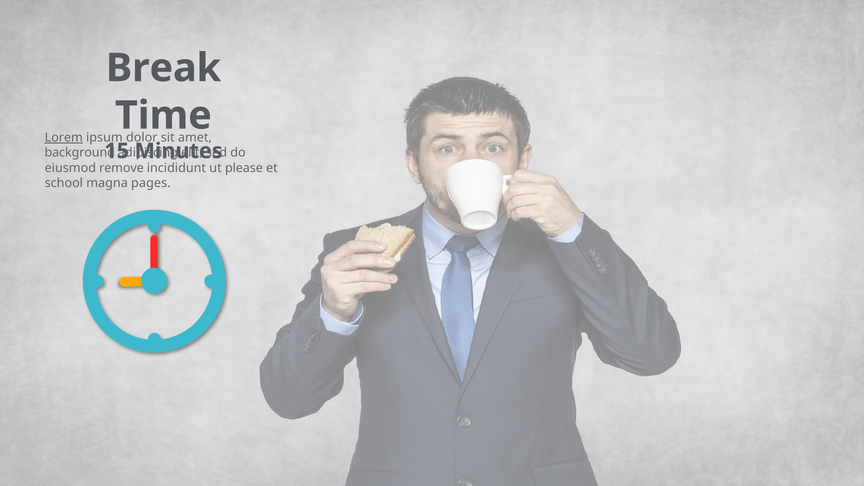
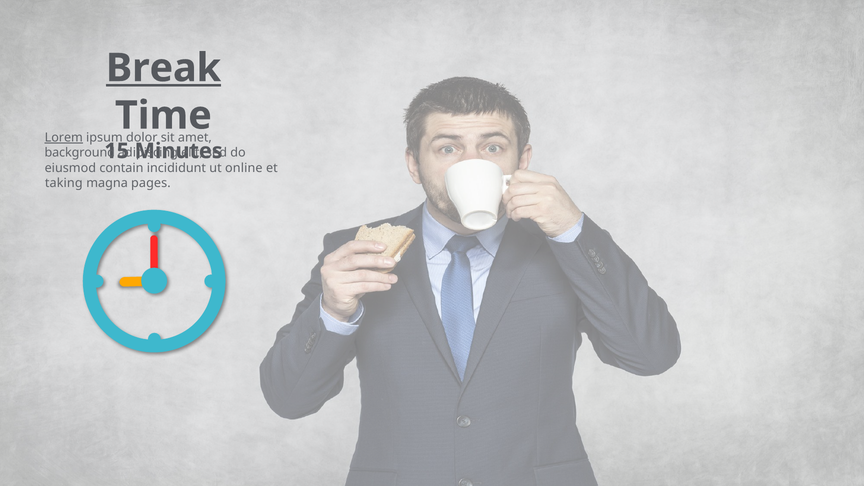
Break underline: none -> present (163, 68)
remove: remove -> contain (121, 168)
please: please -> online (244, 168)
school: school -> taking (64, 183)
